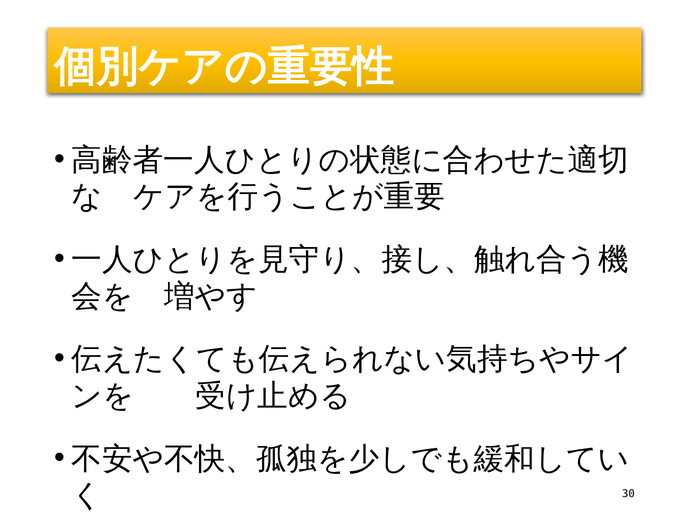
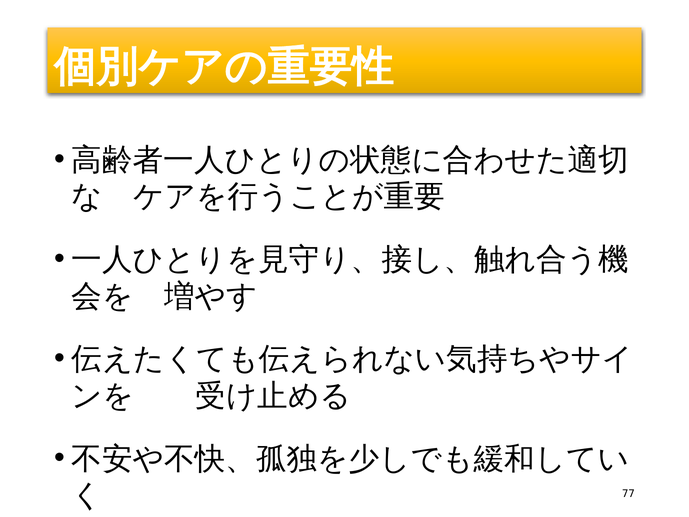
30: 30 -> 77 (628, 493)
